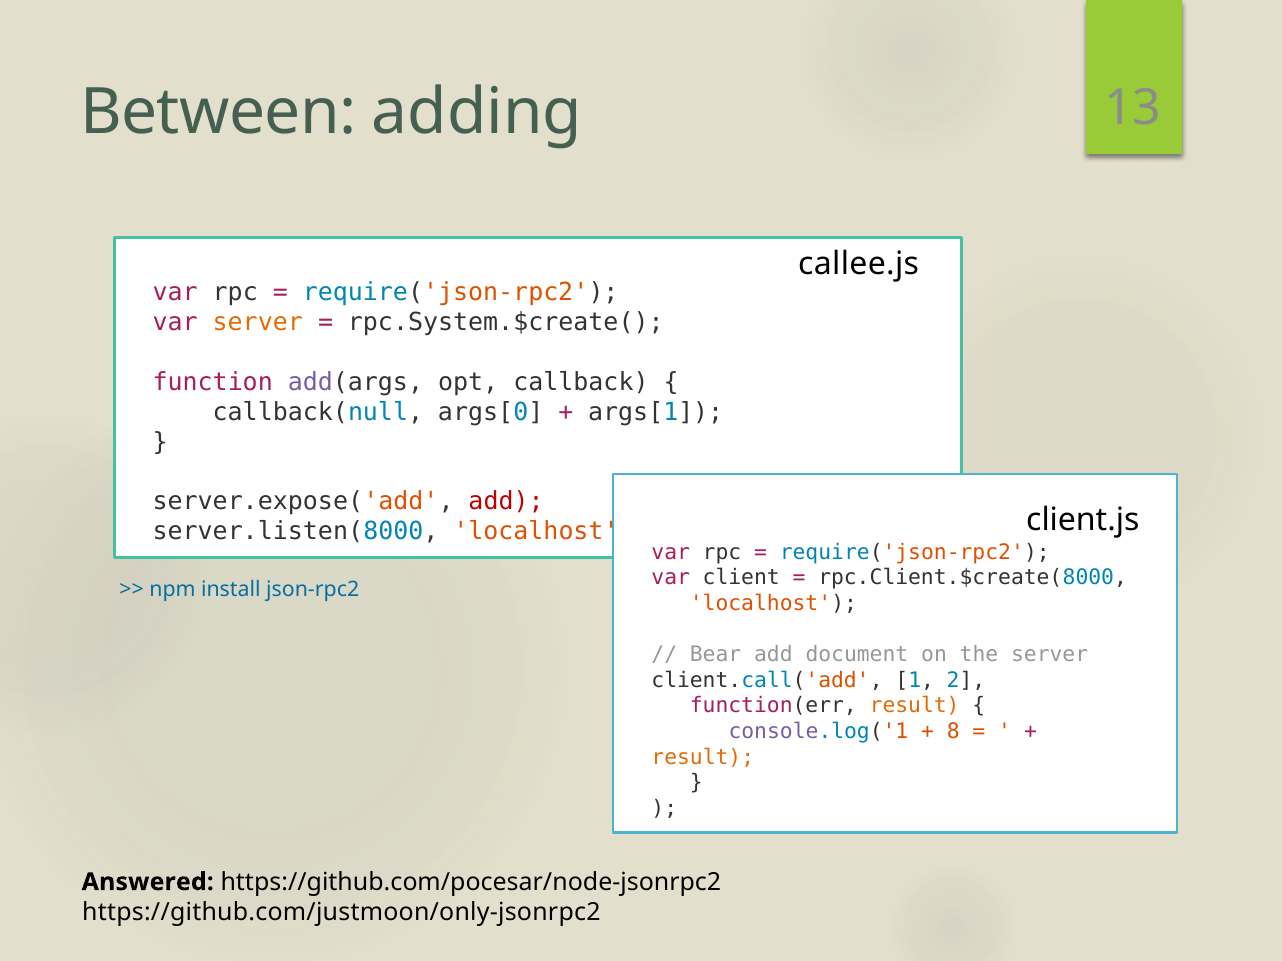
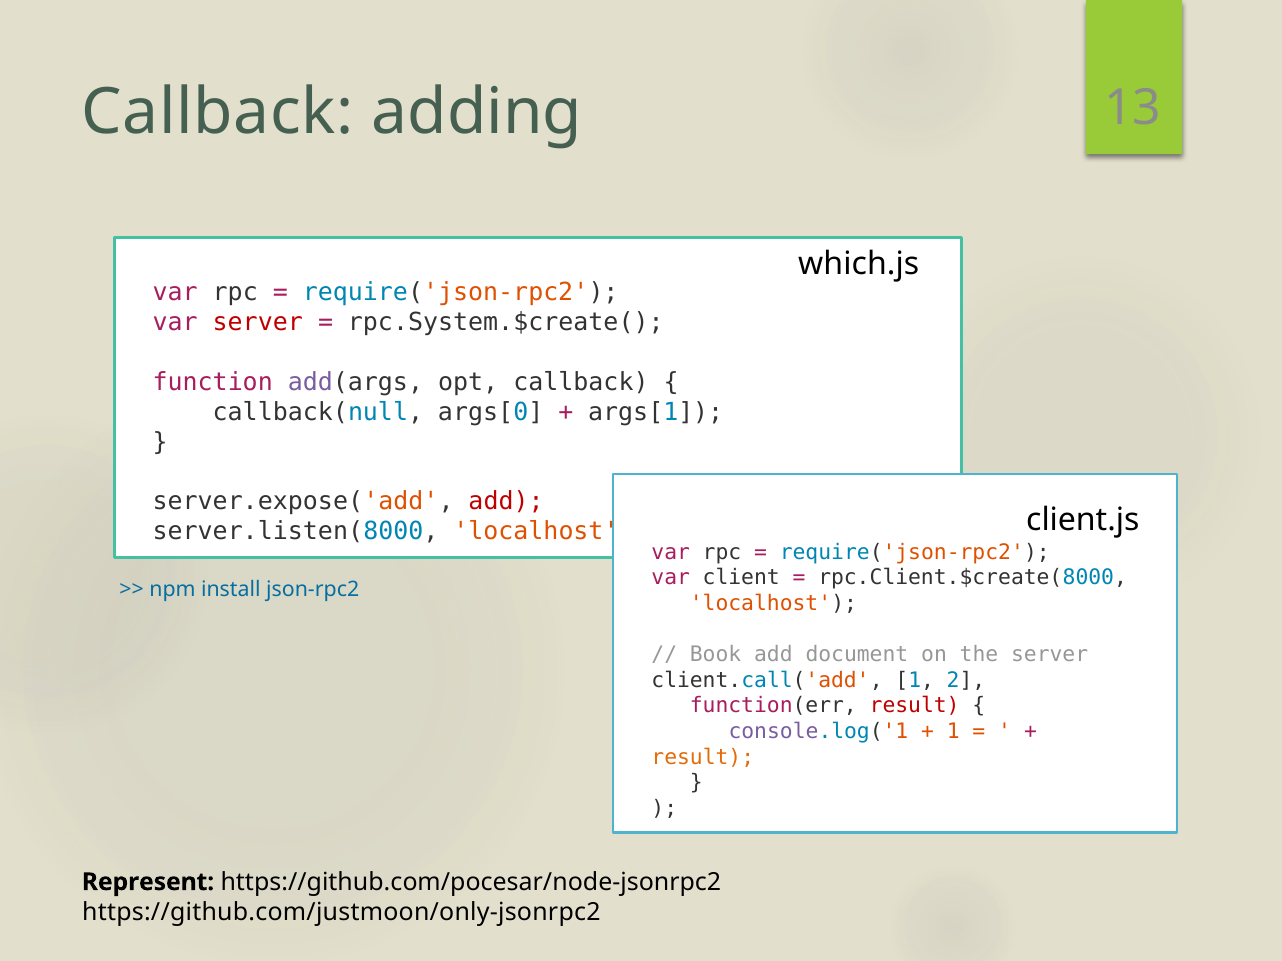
Between: Between -> Callback (218, 113)
callee.js: callee.js -> which.js (859, 264)
server colour: orange -> red (258, 322)
Bear: Bear -> Book (716, 655)
result colour: orange -> red (915, 706)
8: 8 -> 1 (953, 732)
Answered: Answered -> Represent (148, 882)
